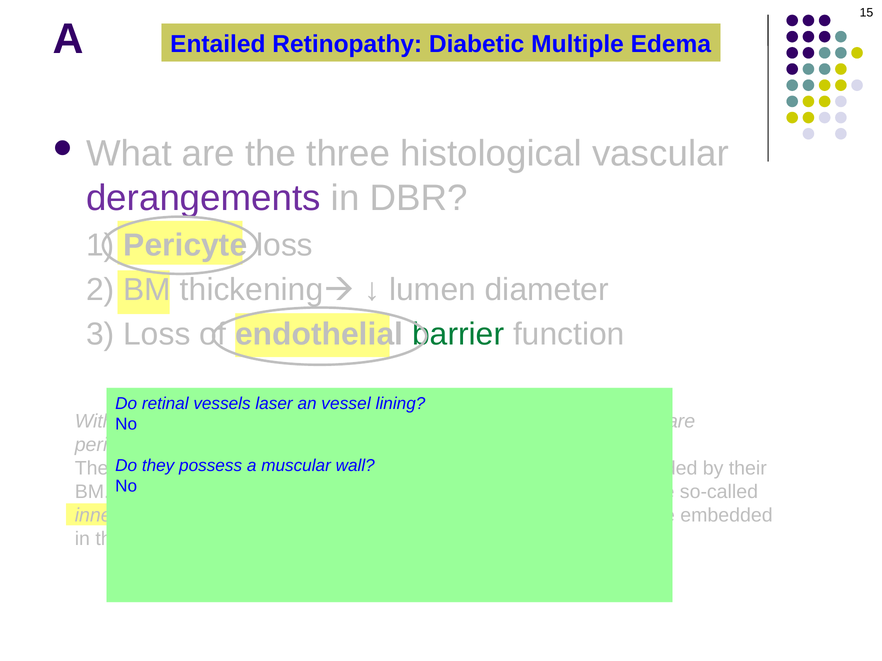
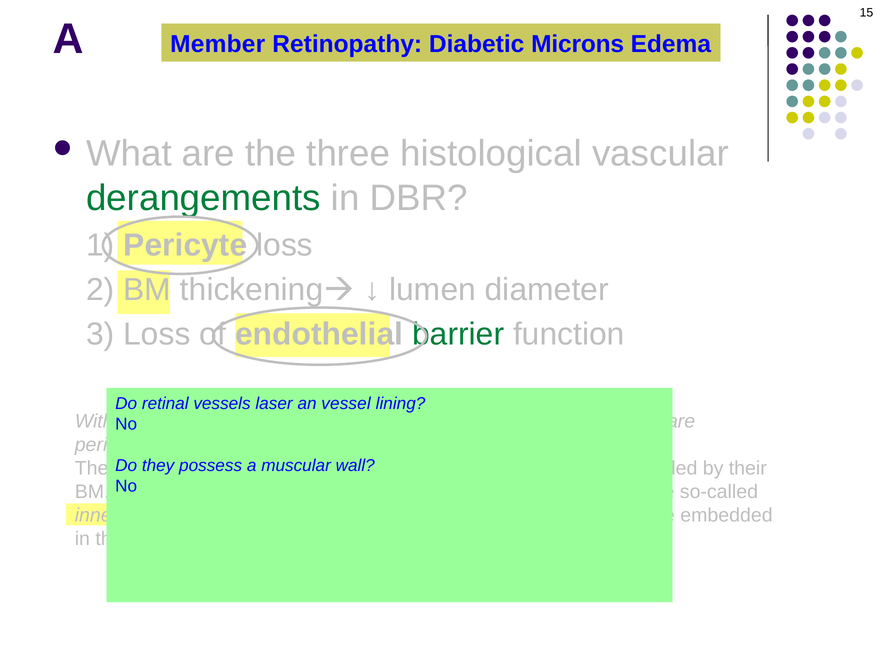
Entailed: Entailed -> Member (218, 44)
Multiple: Multiple -> Microns (578, 44)
derangements colour: purple -> green (203, 198)
